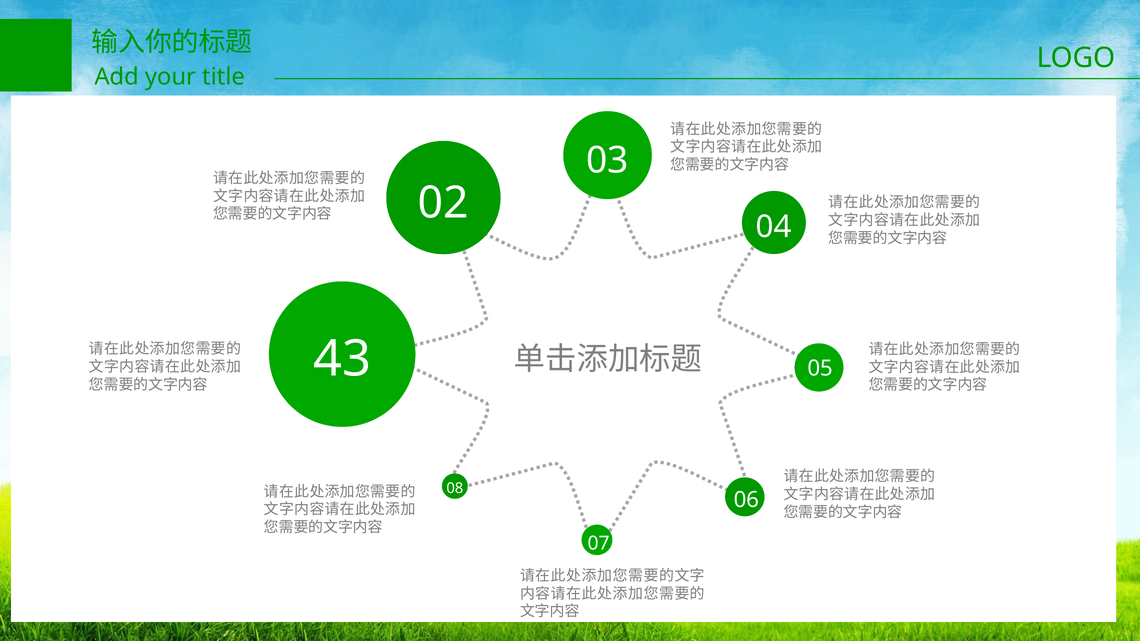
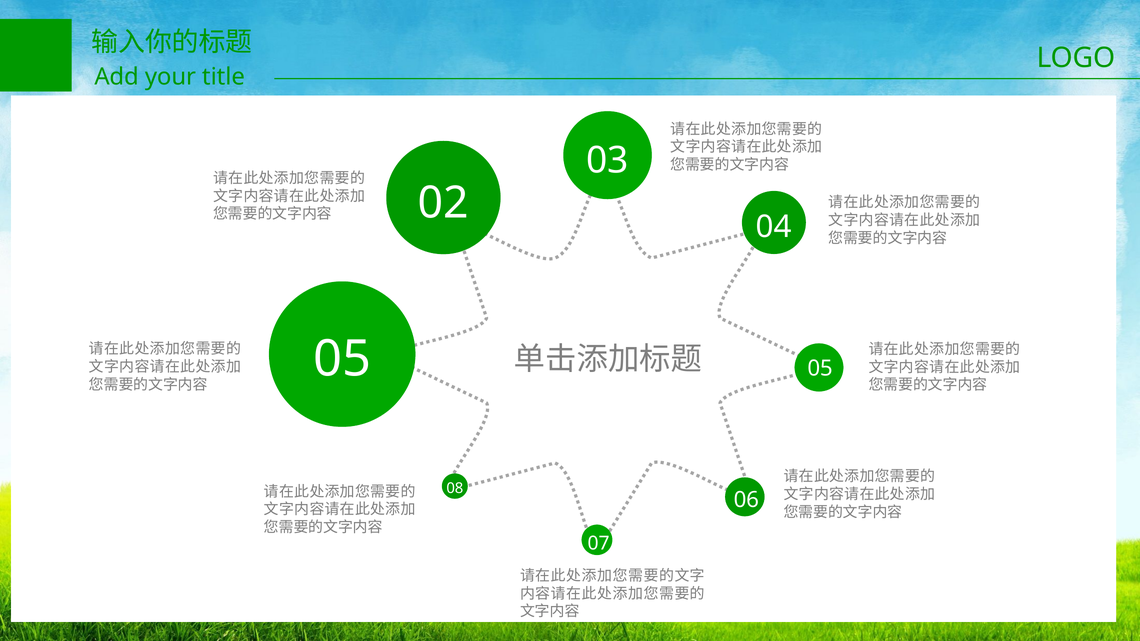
43: 43 -> 05 (342, 359)
